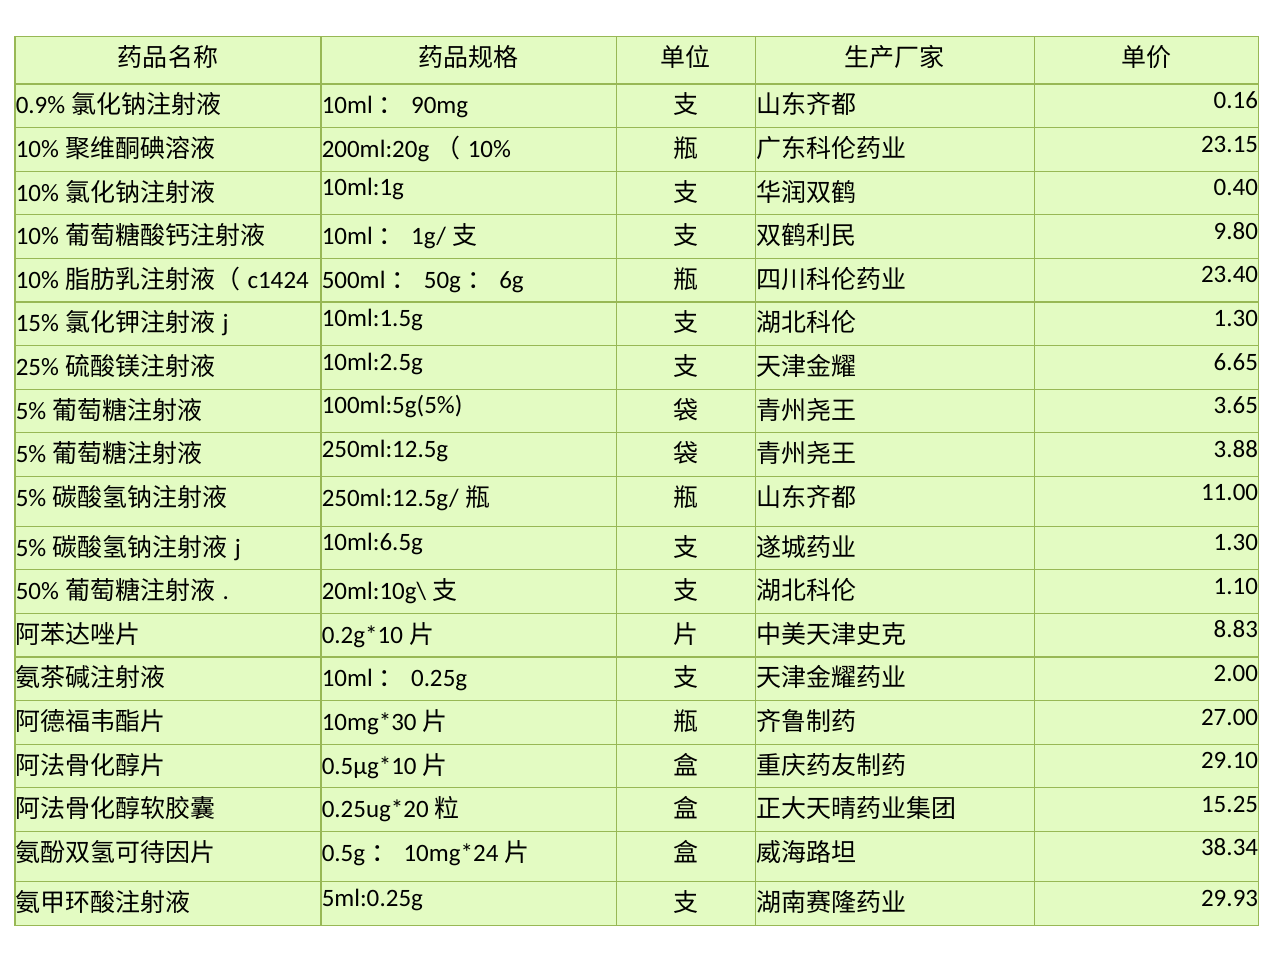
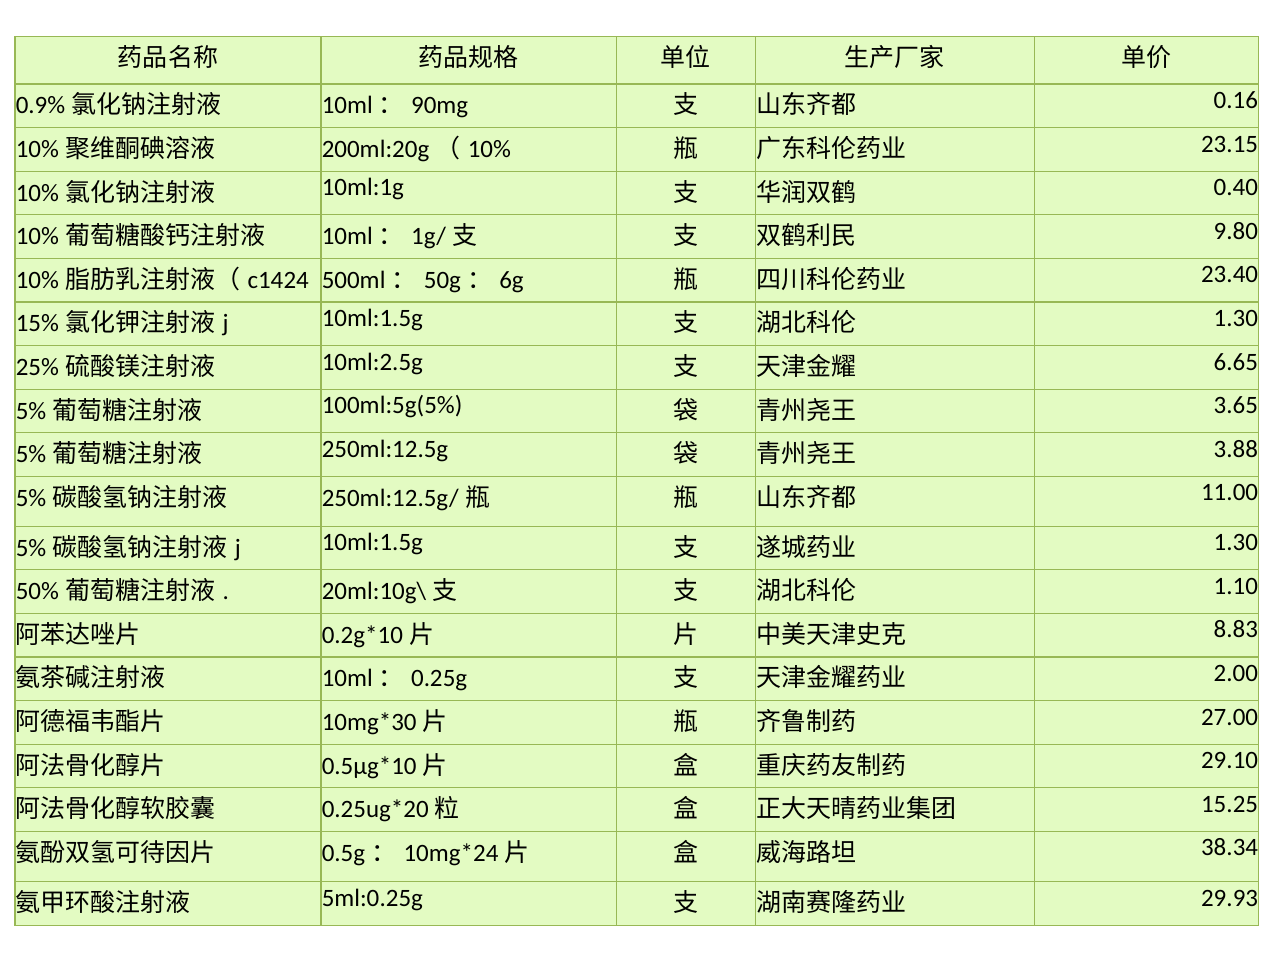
10ml:6.5g: 10ml:6.5g -> 10ml:1.5g (372, 543)
